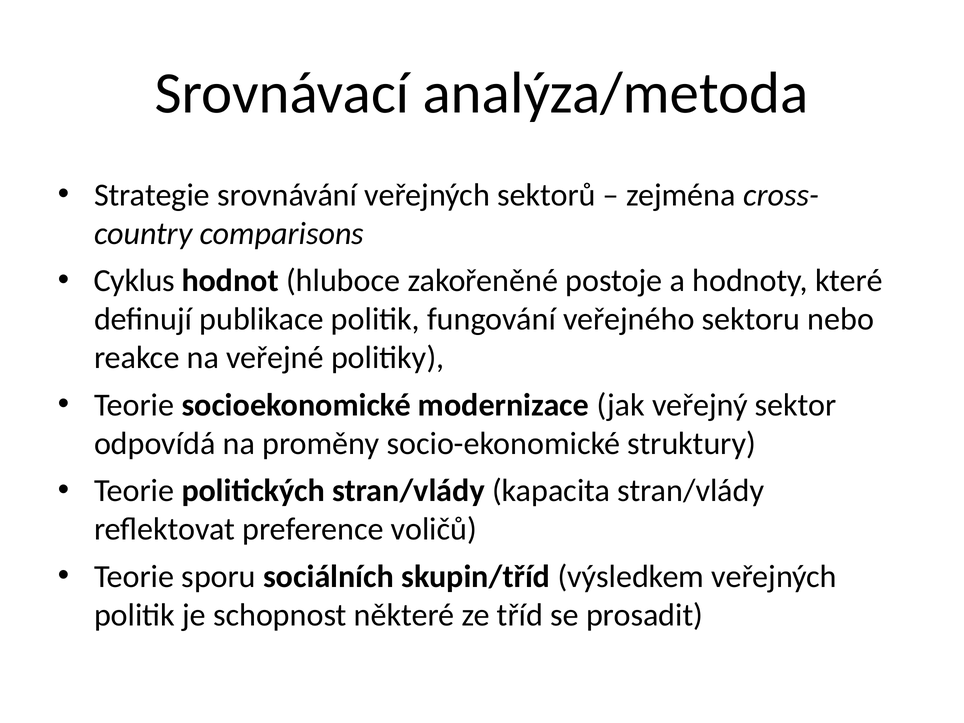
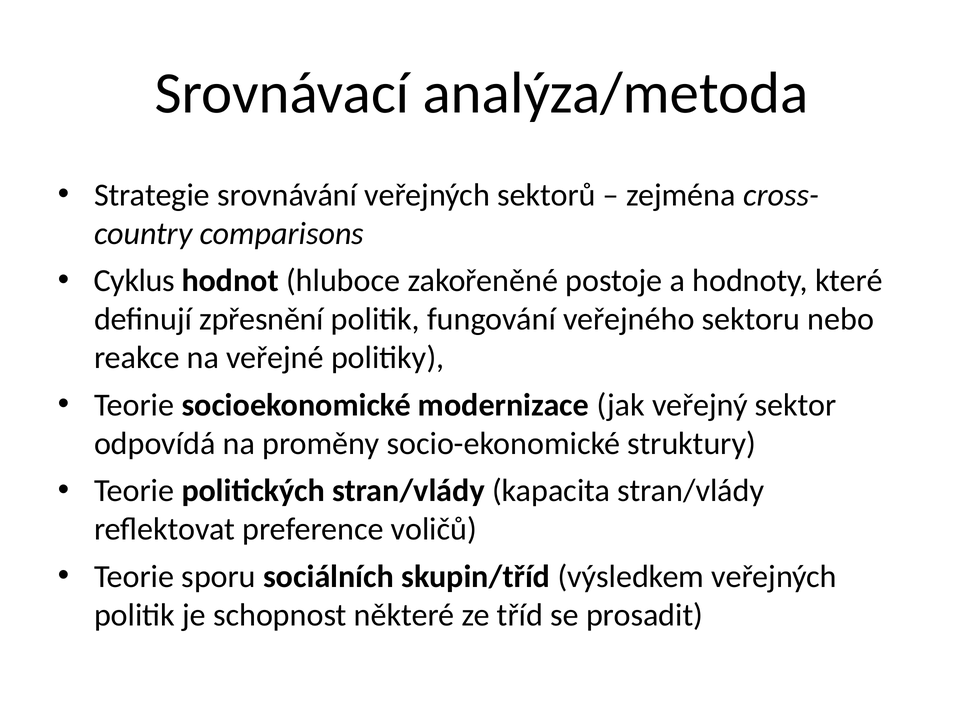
publikace: publikace -> zpřesnění (262, 319)
